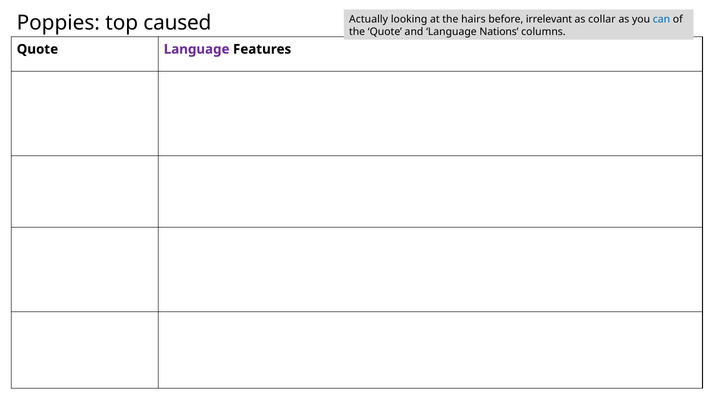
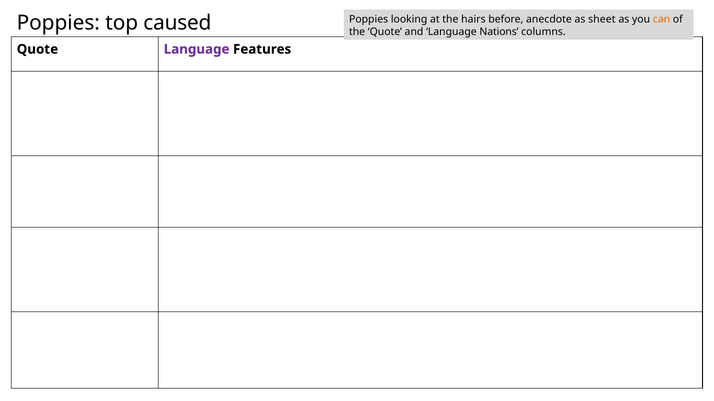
Actually: Actually -> Poppies (369, 19)
irrelevant: irrelevant -> anecdote (549, 19)
collar: collar -> sheet (602, 19)
can colour: blue -> orange (661, 19)
